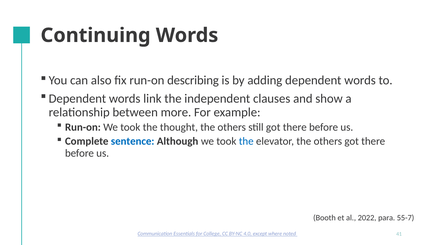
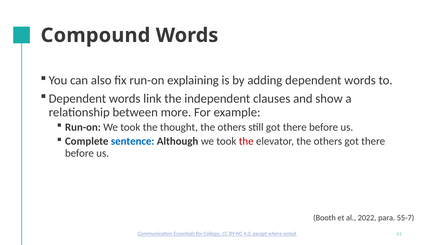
Continuing: Continuing -> Compound (95, 35)
describing: describing -> explaining (193, 80)
the colour: blue -> red (246, 141)
